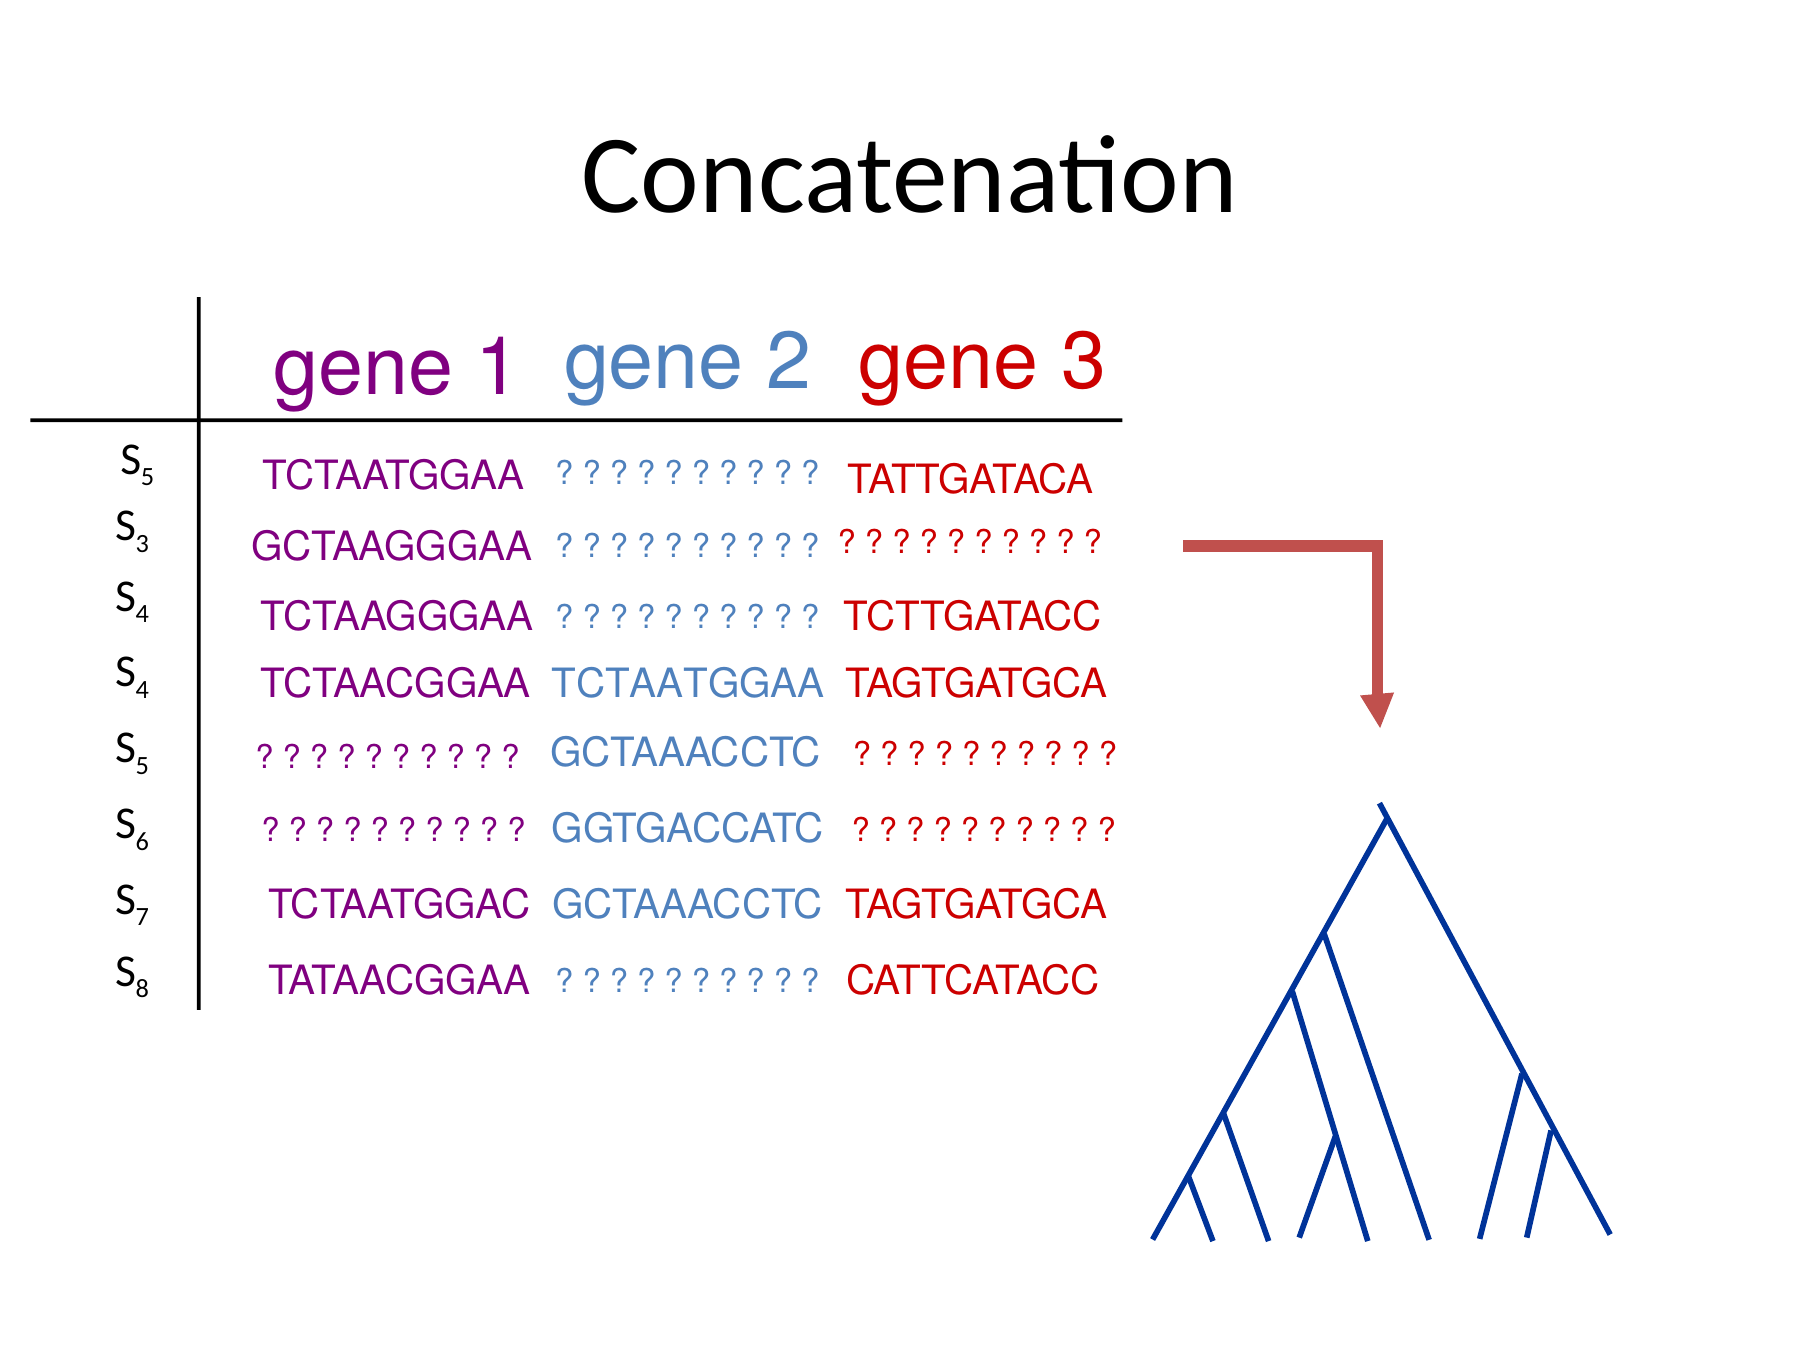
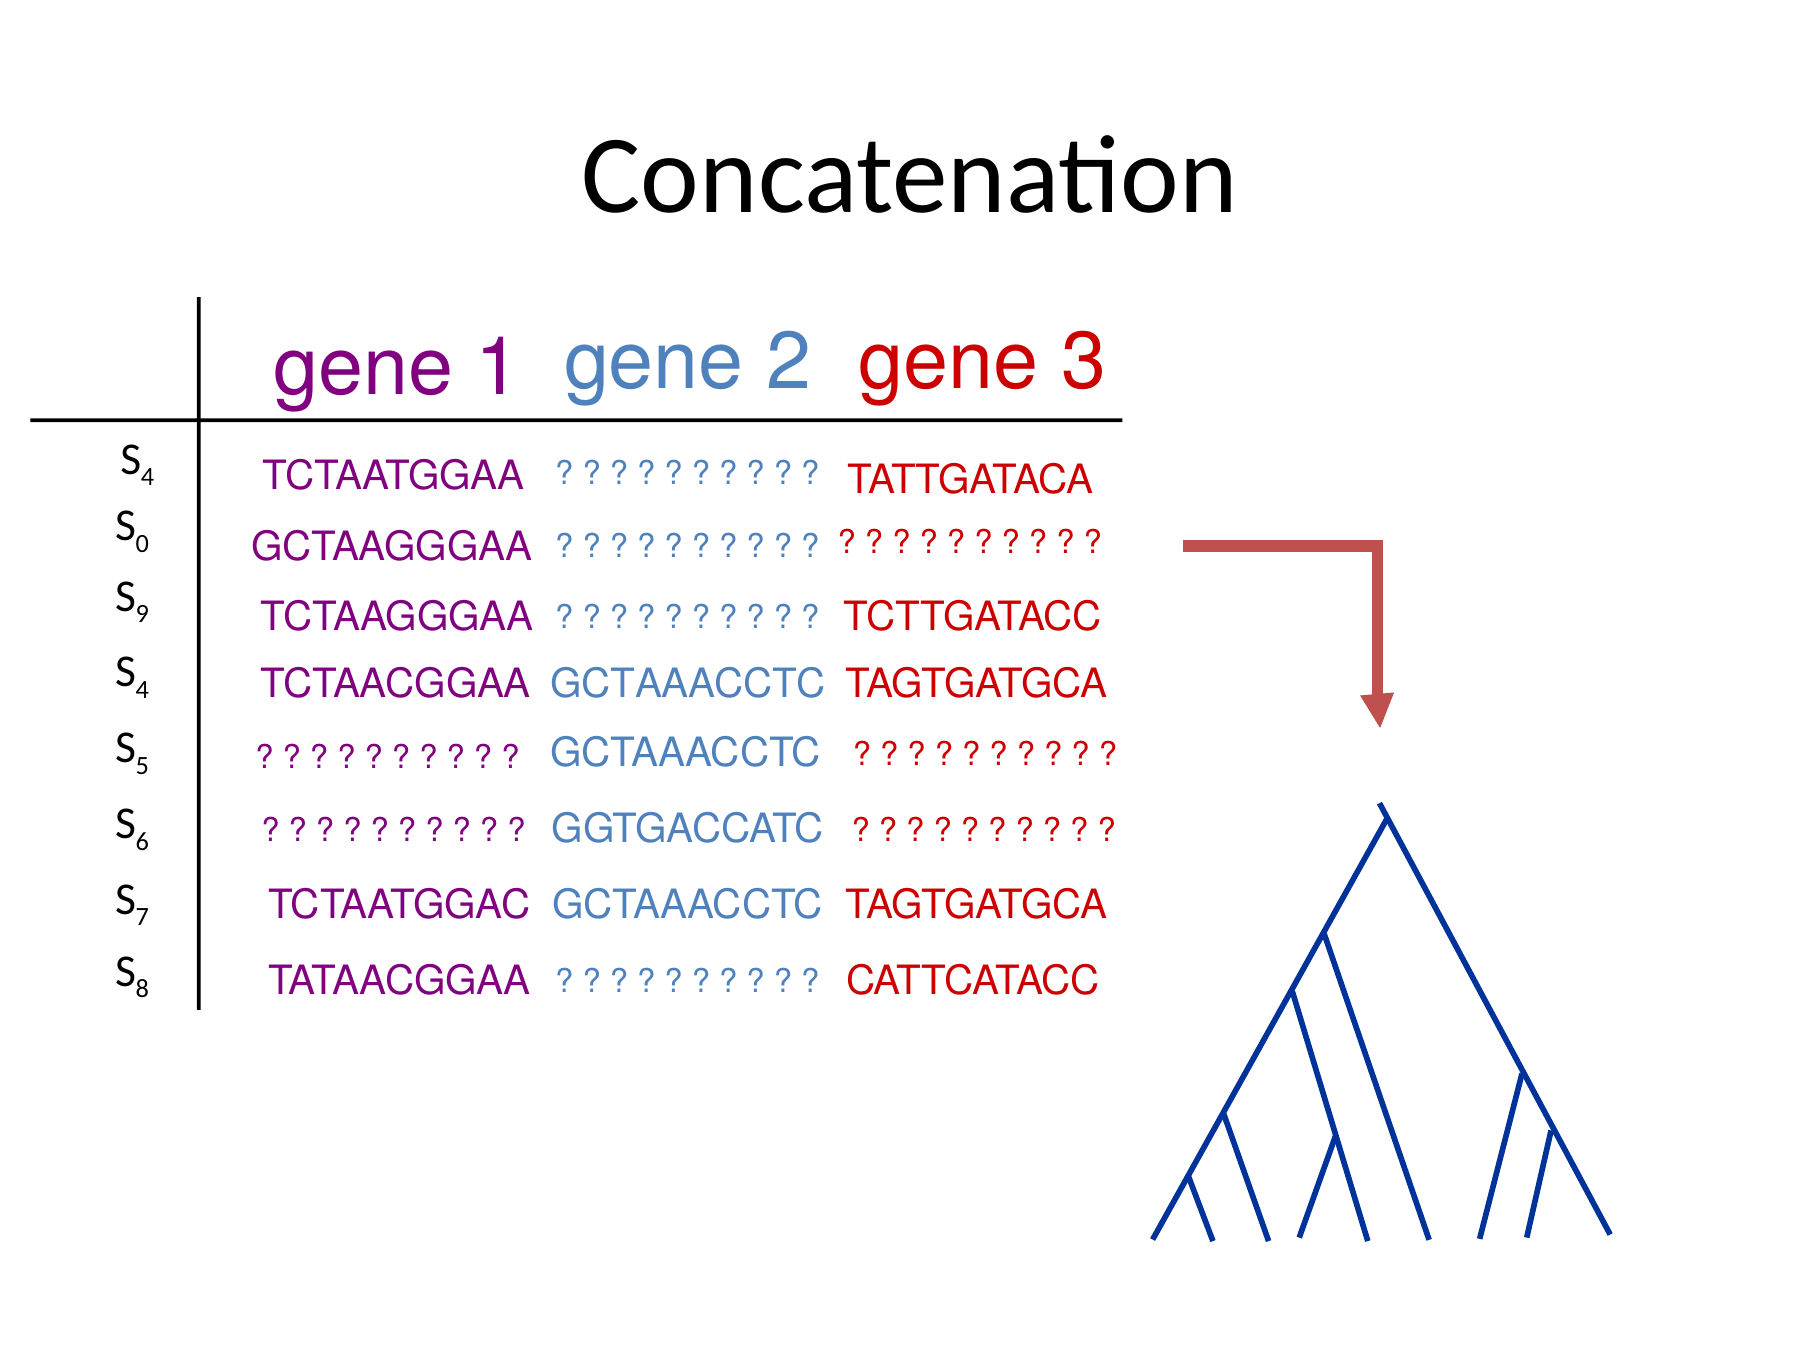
5: 5 -> 4 (148, 477)
3: 3 -> 0 (142, 544)
4: 4 -> 9 (142, 614)
TCTAATGGAA: TCTAATGGAA -> GCTAAACCTC (688, 684)
